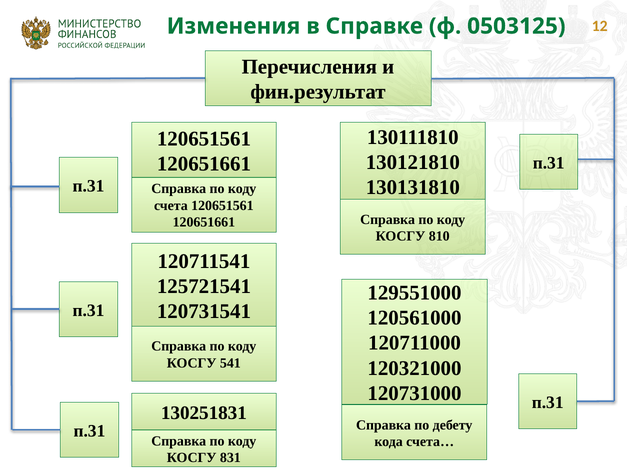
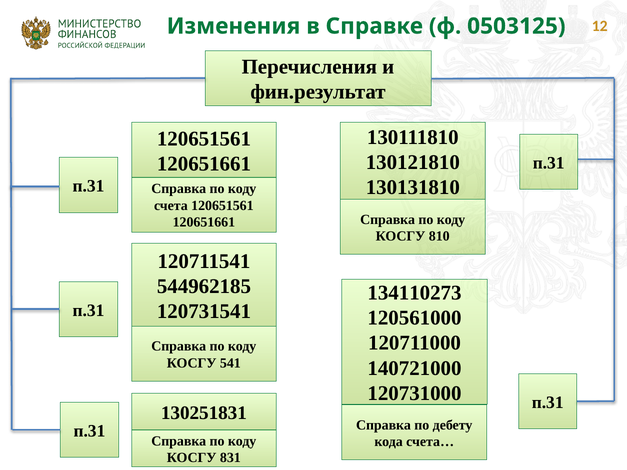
125721541: 125721541 -> 544962185 (204, 286)
129551000: 129551000 -> 134110273 (414, 293)
120321000: 120321000 -> 140721000 (414, 368)
